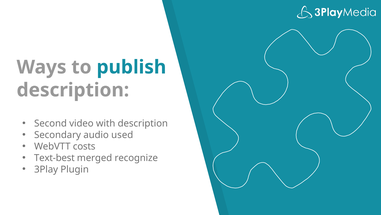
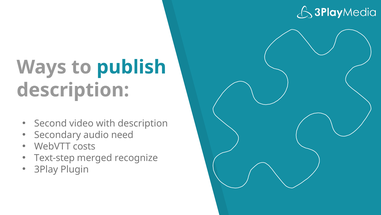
used: used -> need (122, 135)
Text-best: Text-best -> Text-step (54, 157)
